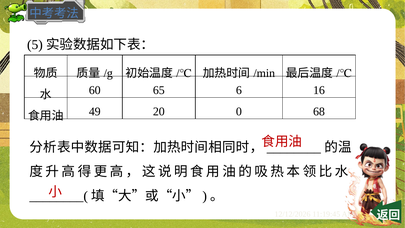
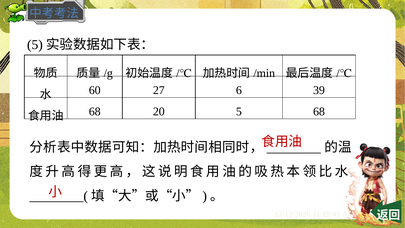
65: 65 -> 27 (159, 90)
16: 16 -> 39 (319, 90)
49: 49 -> 68 (95, 111)
0: 0 -> 5 (239, 111)
